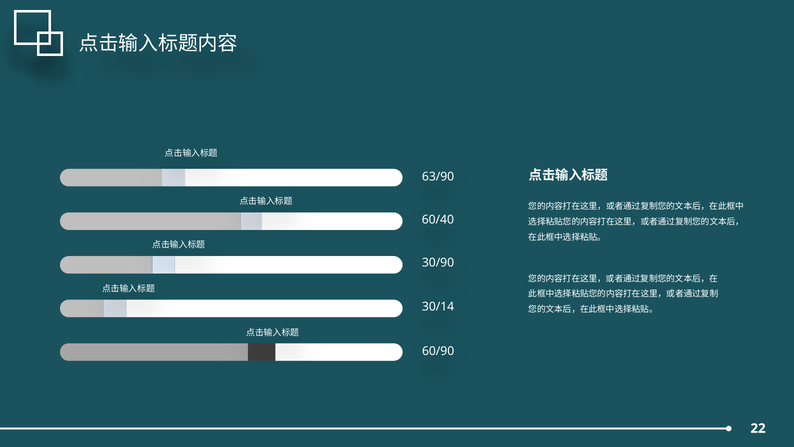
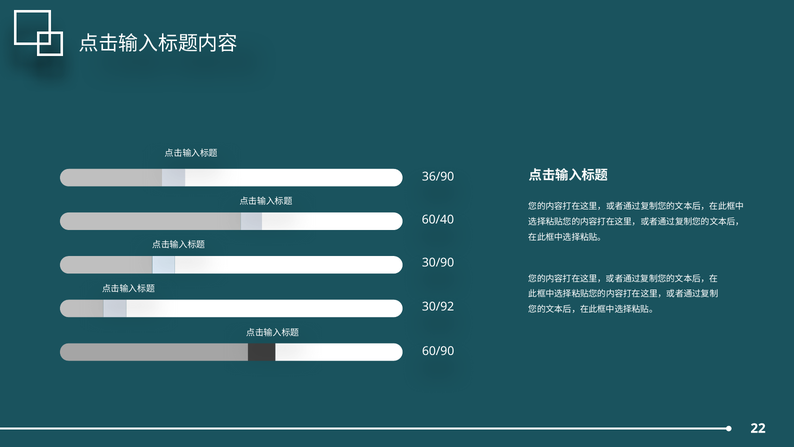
63/90: 63/90 -> 36/90 (438, 176)
30/14: 30/14 -> 30/92 (438, 307)
